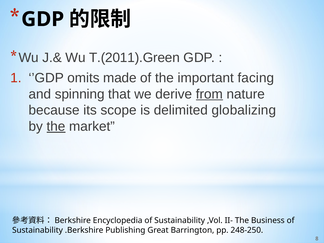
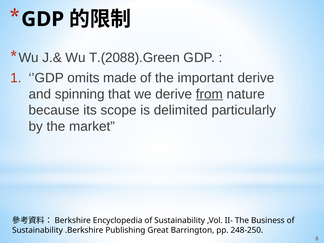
T.(2011).Green: T.(2011).Green -> T.(2088).Green (134, 58)
important facing: facing -> derive (256, 78)
globalizing: globalizing -> particularly (244, 110)
the underline: present -> none (56, 126)
